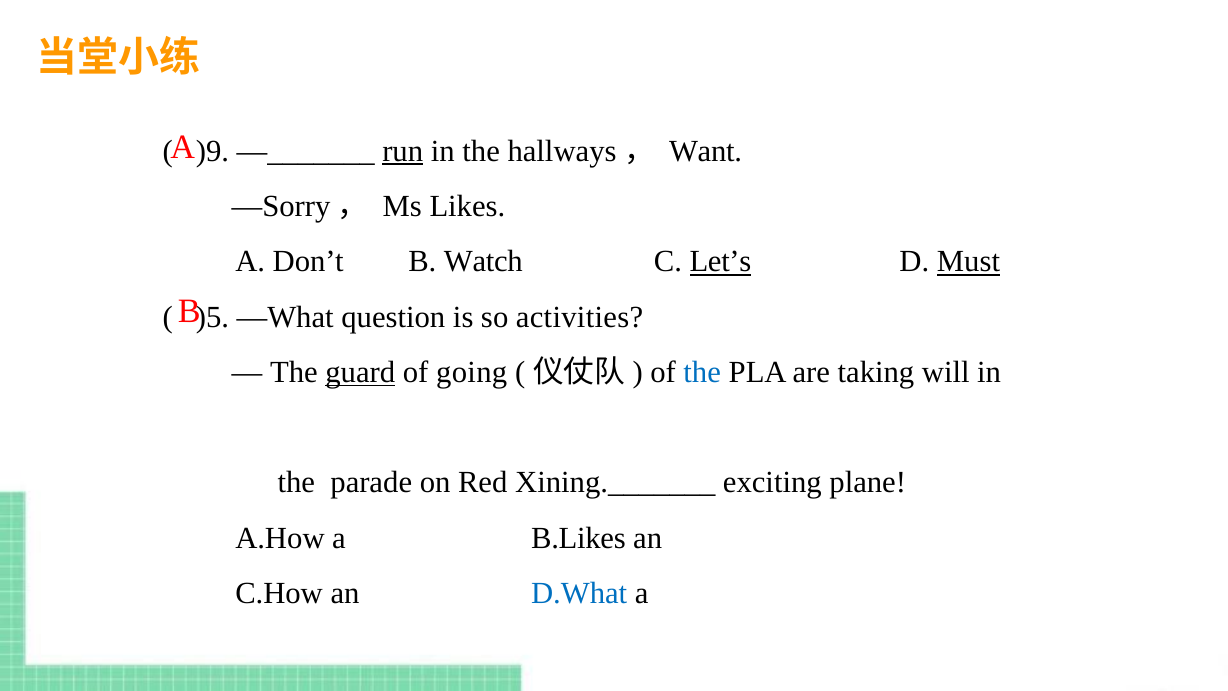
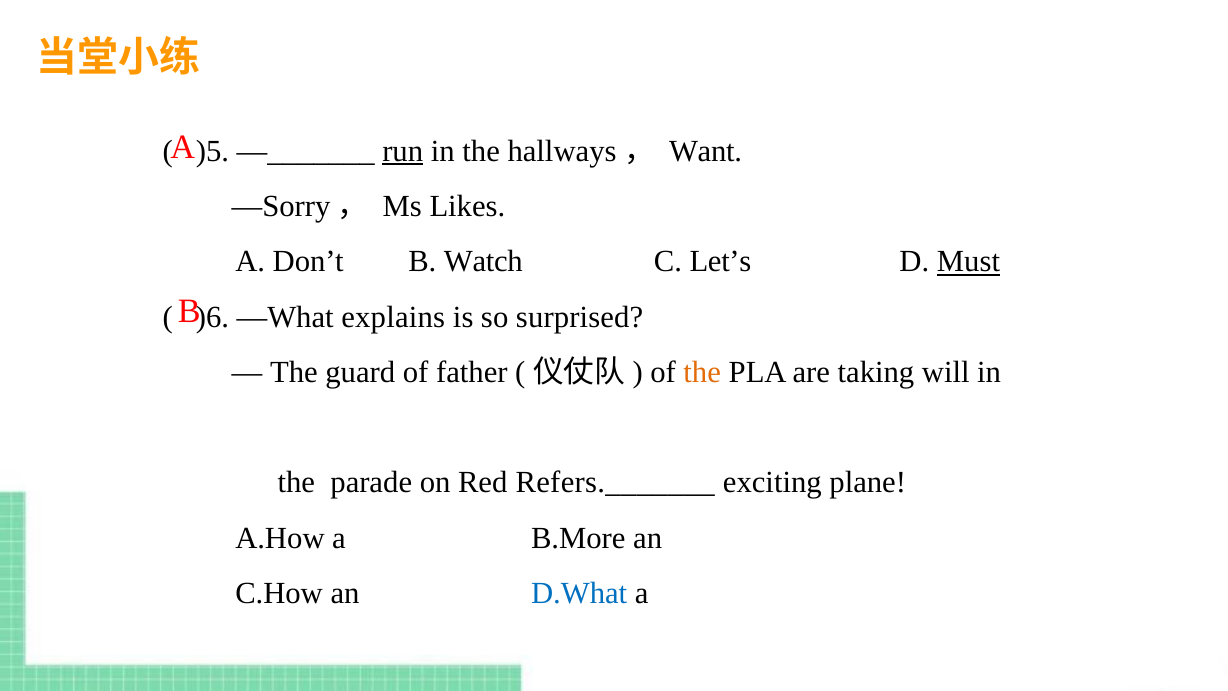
)9: )9 -> )5 (212, 151)
Let’s underline: present -> none (720, 262)
)5: )5 -> )6 (212, 317)
question: question -> explains (393, 317)
activities: activities -> surprised (580, 317)
guard underline: present -> none (360, 372)
going: going -> father (472, 372)
the colour: blue -> orange (702, 372)
Xining._______: Xining._______ -> Refers._______ (615, 483)
B.Likes: B.Likes -> B.More (578, 538)
